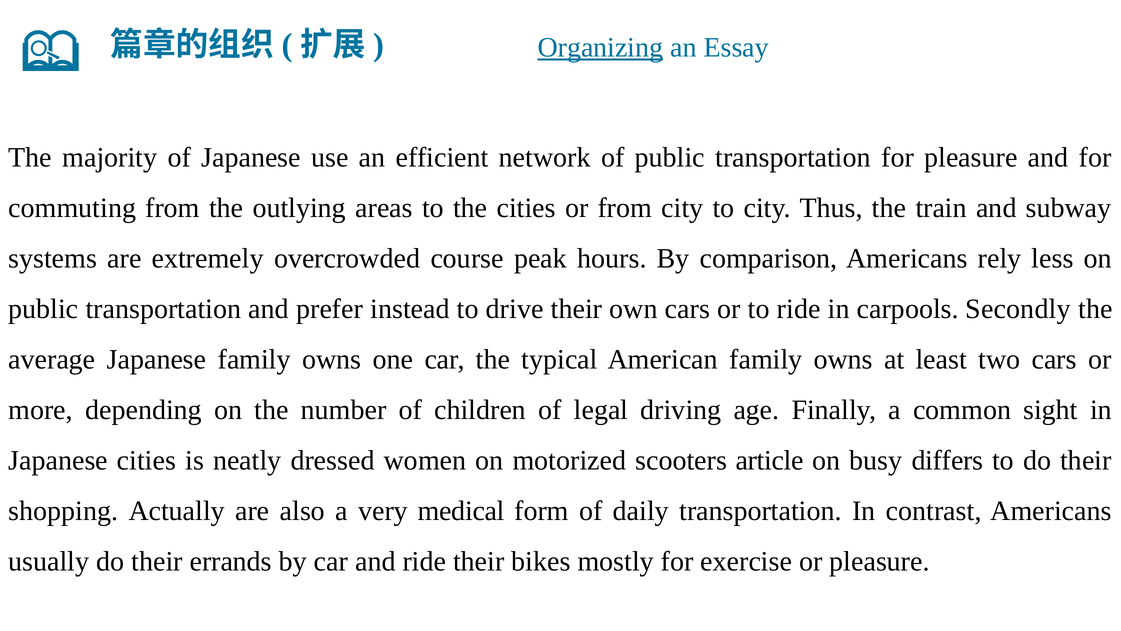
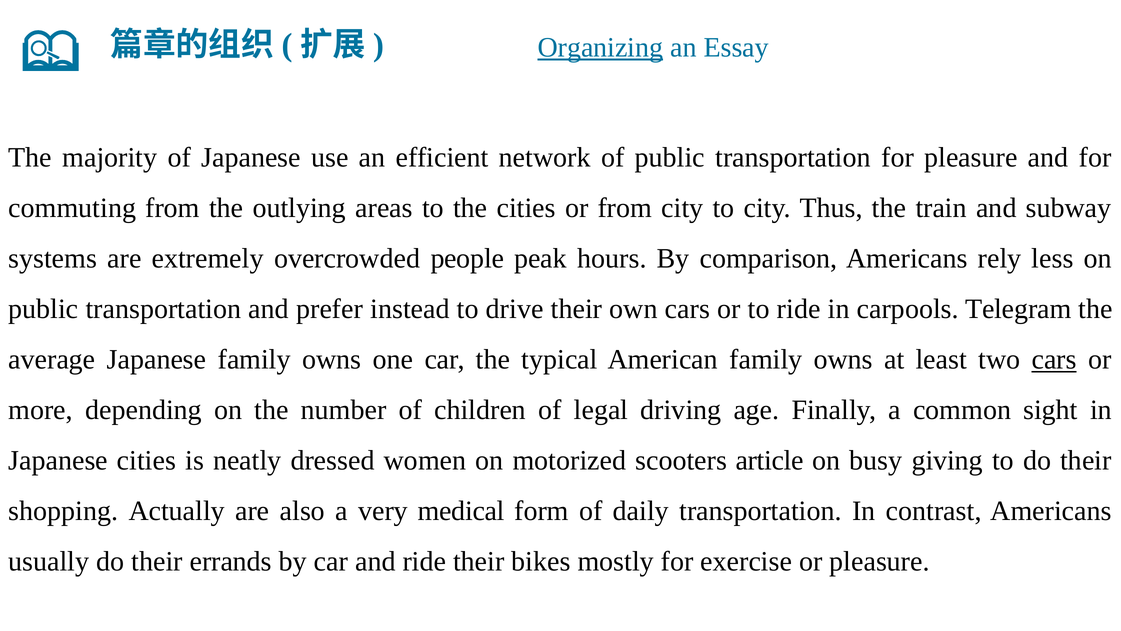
course: course -> people (467, 258)
Secondly: Secondly -> Telegram (1018, 309)
cars underline: none -> present (1054, 359)
differs: differs -> giving (947, 460)
